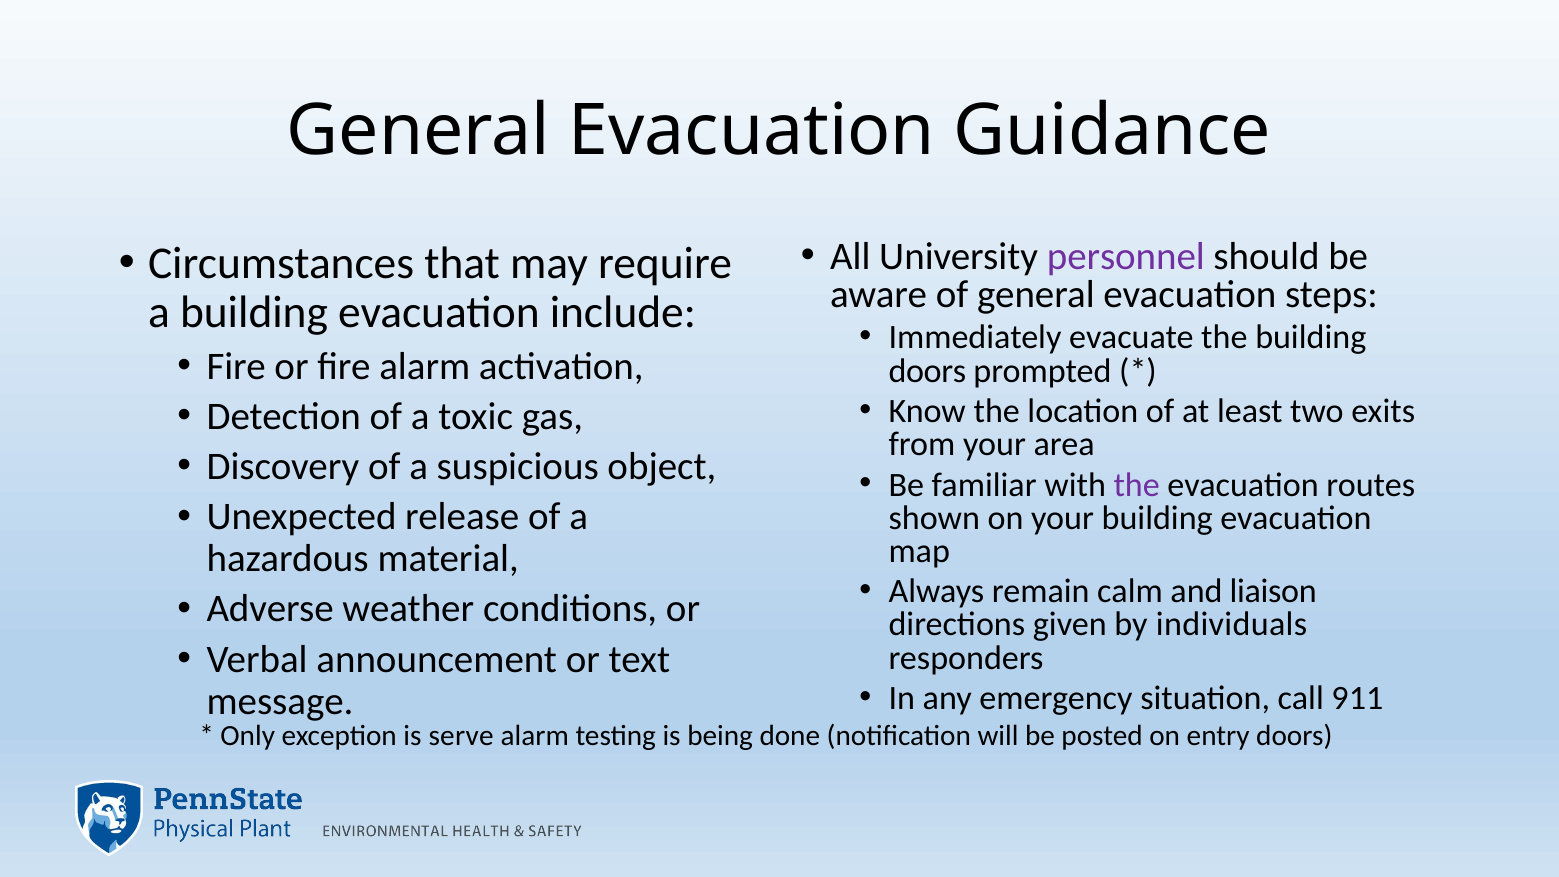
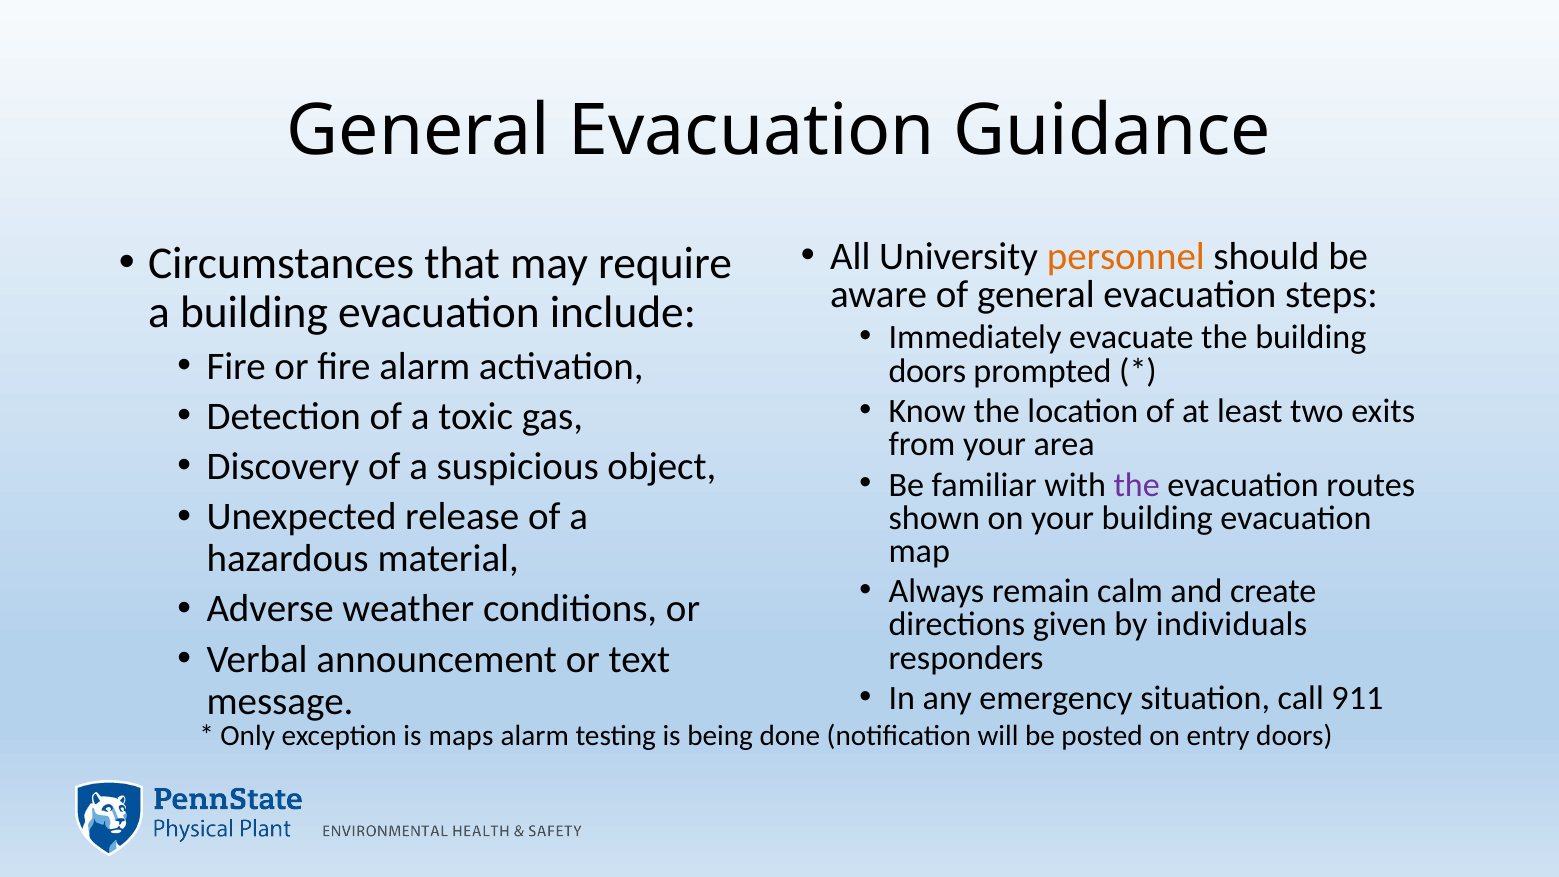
personnel colour: purple -> orange (1126, 257)
liaison: liaison -> create (1273, 591)
serve: serve -> maps (461, 736)
